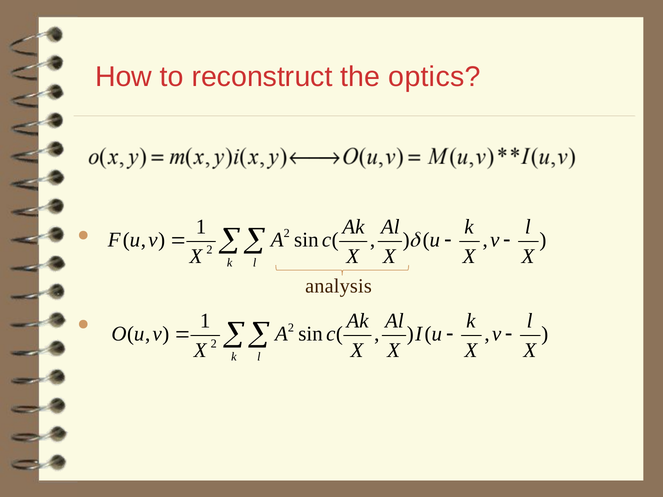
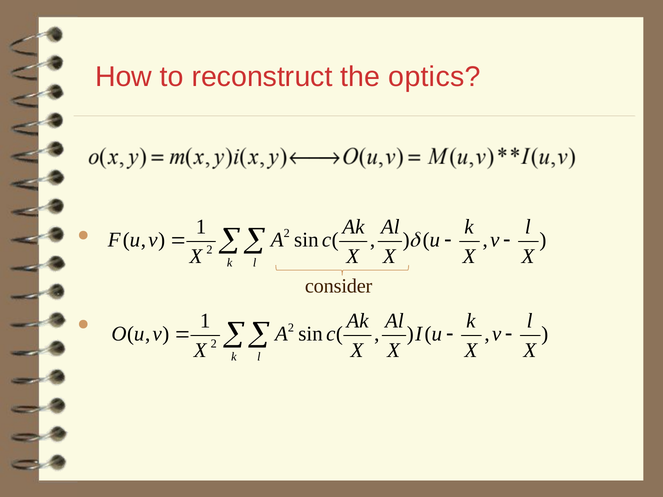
analysis: analysis -> consider (339, 286)
